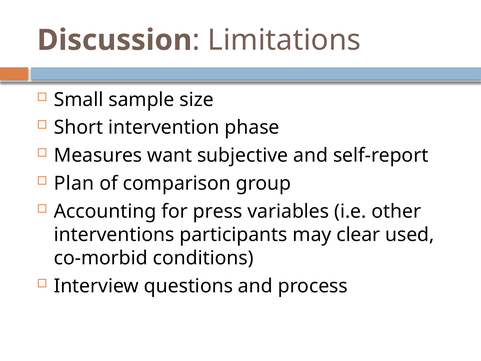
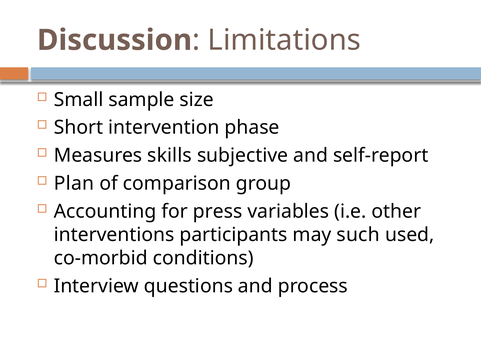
want: want -> skills (170, 155)
clear: clear -> such (358, 235)
